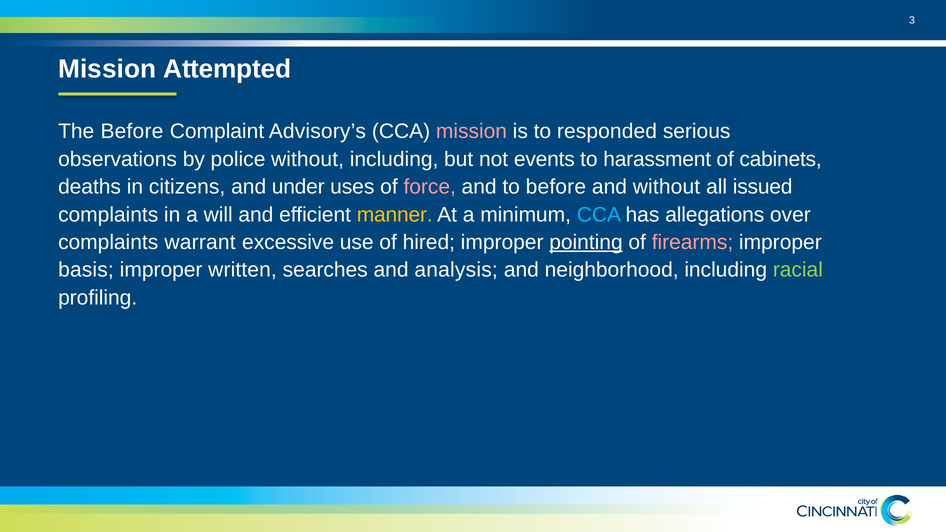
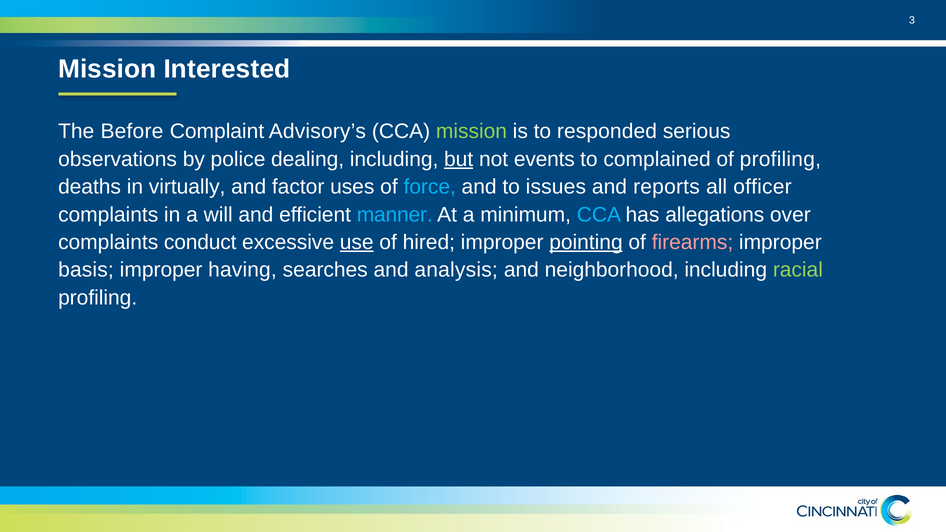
Attempted: Attempted -> Interested (227, 69)
mission colour: pink -> light green (471, 132)
police without: without -> dealing (308, 159)
but underline: none -> present (459, 159)
harassment: harassment -> complained (657, 159)
of cabinets: cabinets -> profiling (780, 159)
citizens: citizens -> virtually (187, 187)
under: under -> factor (298, 187)
force colour: pink -> light blue (430, 187)
to before: before -> issues (556, 187)
and without: without -> reports (666, 187)
issued: issued -> officer (762, 187)
manner colour: yellow -> light blue (395, 215)
warrant: warrant -> conduct (200, 242)
use underline: none -> present (357, 242)
written: written -> having (242, 270)
